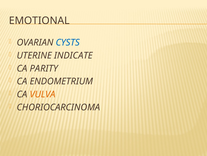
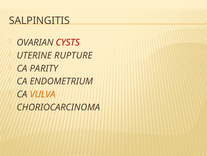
EMOTIONAL: EMOTIONAL -> SALPINGITIS (39, 21)
CYSTS colour: blue -> red (68, 42)
INDICATE: INDICATE -> RUPTURE (73, 55)
